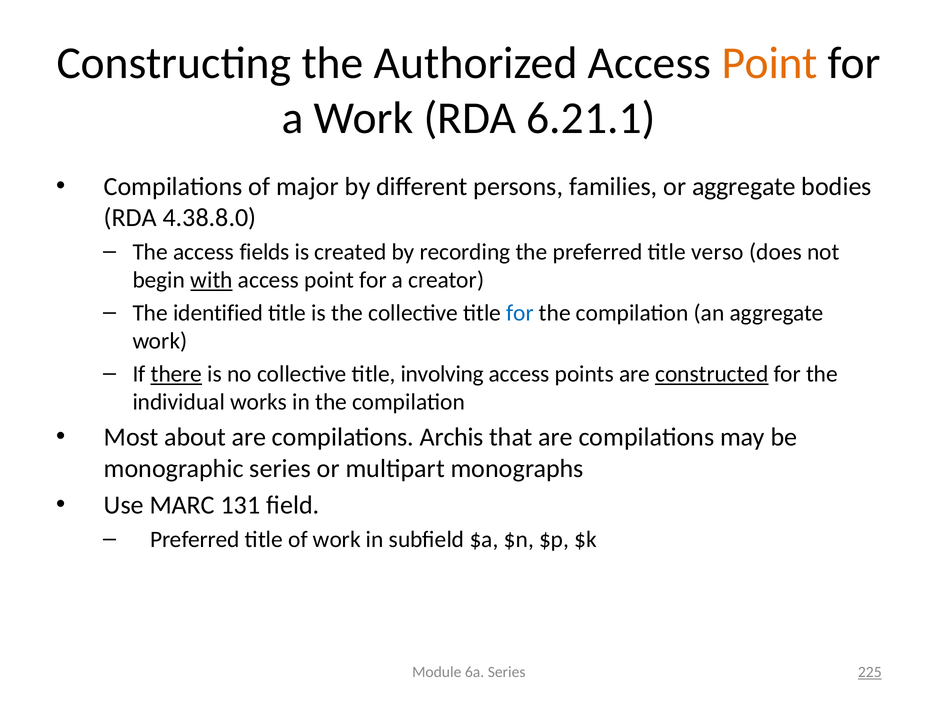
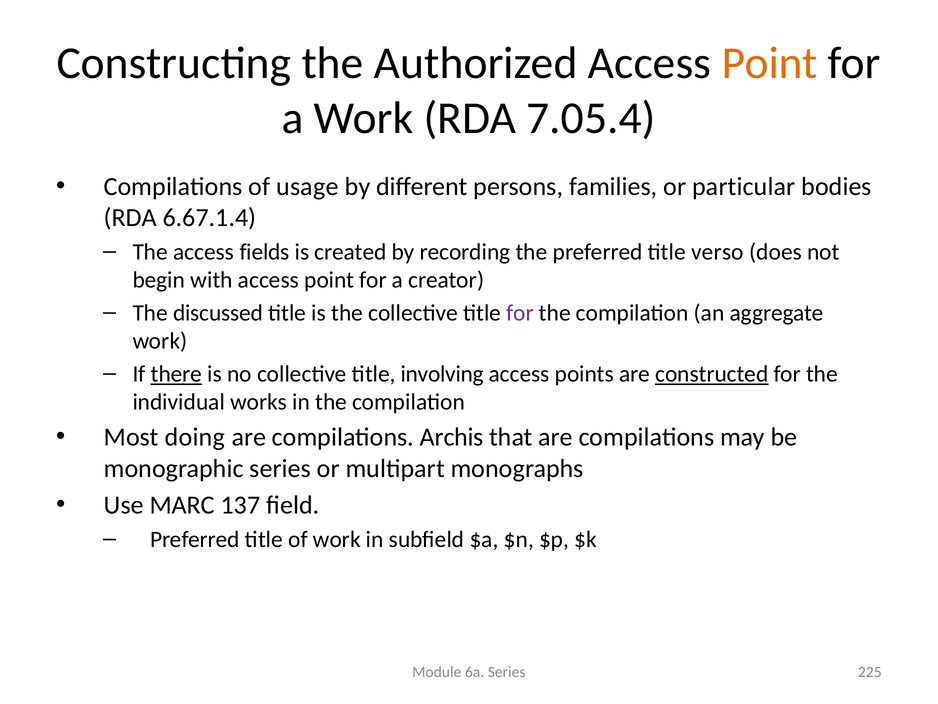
6.21.1: 6.21.1 -> 7.05.4 (591, 118)
major: major -> usage (307, 186)
or aggregate: aggregate -> particular (744, 186)
4.38.8.0: 4.38.8.0 -> 6.67.1.4 (209, 218)
with underline: present -> none (212, 280)
identified: identified -> discussed (218, 313)
for colour: blue -> purple (520, 313)
about: about -> doing (195, 437)
131: 131 -> 137 (241, 505)
225 underline: present -> none (870, 672)
